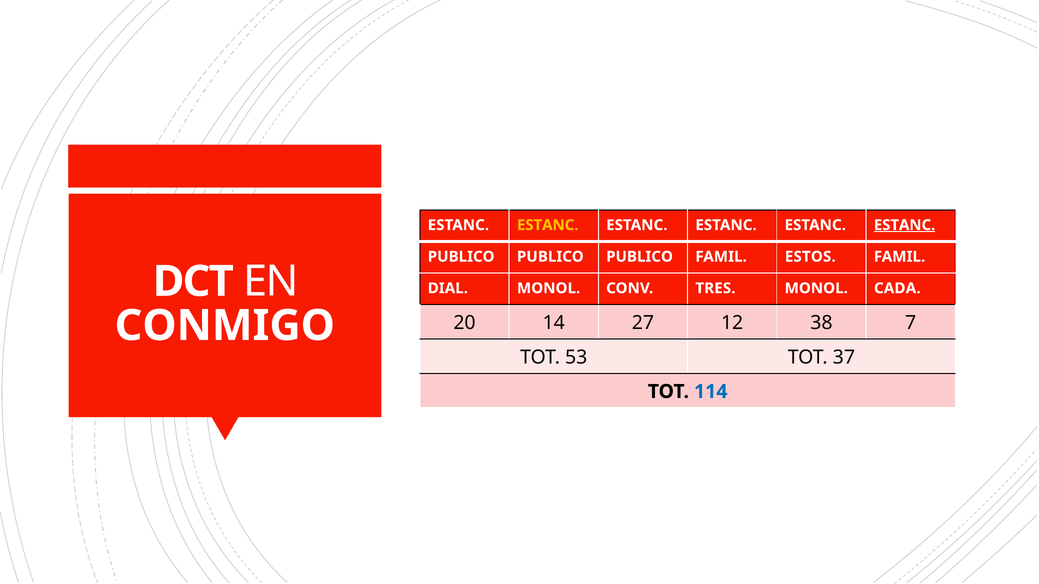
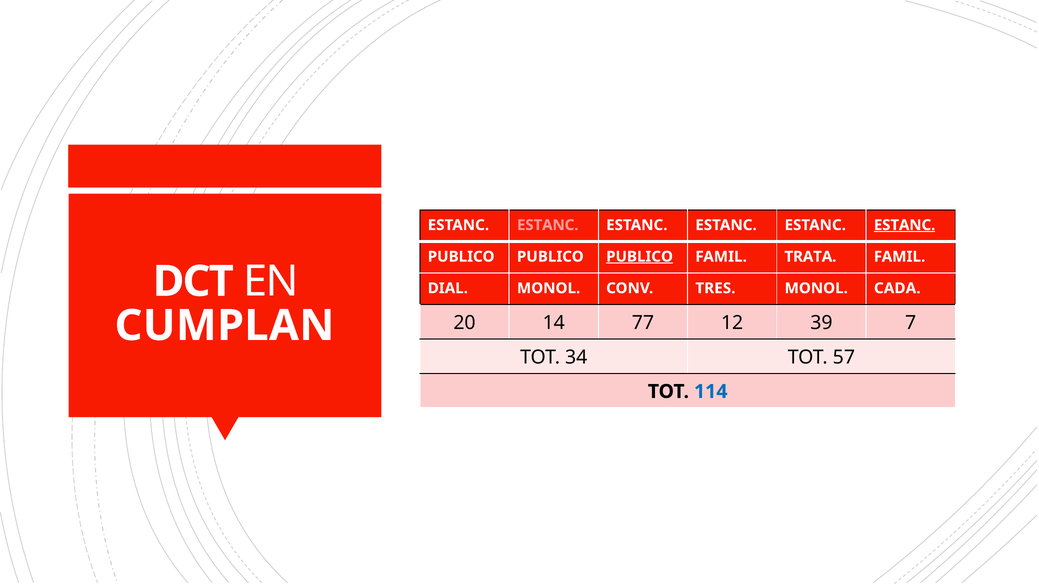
ESTANC colour: yellow -> pink (548, 225)
PUBLICO underline: none -> present (640, 257)
ESTOS: ESTOS -> TRATA (810, 257)
27: 27 -> 77 (643, 323)
38: 38 -> 39 (821, 323)
CONMIGO: CONMIGO -> CUMPLAN (225, 326)
53: 53 -> 34 (576, 357)
37: 37 -> 57 (844, 357)
